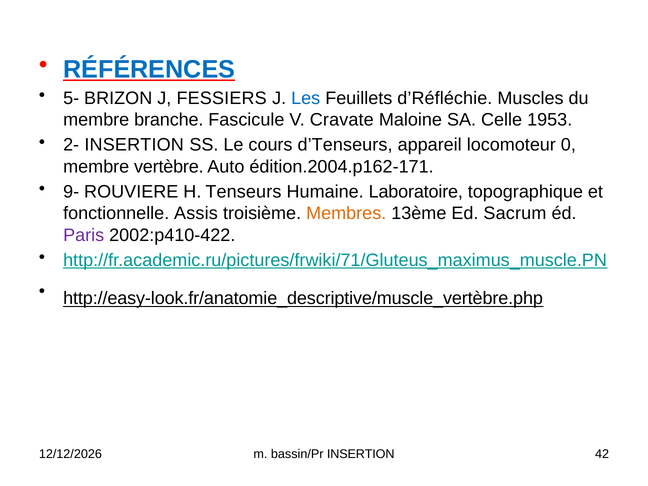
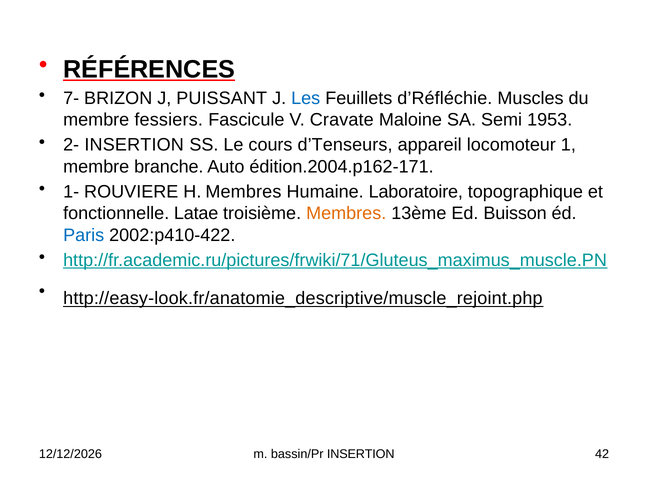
RÉFÉRENCES colour: blue -> black (149, 69)
5-: 5- -> 7- (71, 98)
FESSIERS: FESSIERS -> PUISSANT (222, 98)
branche: branche -> fessiers (169, 120)
Celle: Celle -> Semi (502, 120)
0: 0 -> 1 (568, 145)
vertèbre: vertèbre -> branche (169, 167)
9-: 9- -> 1- (71, 192)
H Tenseurs: Tenseurs -> Membres (243, 192)
Assis: Assis -> Latae (196, 213)
Sacrum: Sacrum -> Buisson (515, 213)
Paris colour: purple -> blue (84, 235)
http://easy-look.fr/anatomie_descriptive/muscle_vertèbre.php: http://easy-look.fr/anatomie_descriptive/muscle_vertèbre.php -> http://easy-look.fr/anatomie_descriptive/muscle_rejoint.php (303, 298)
